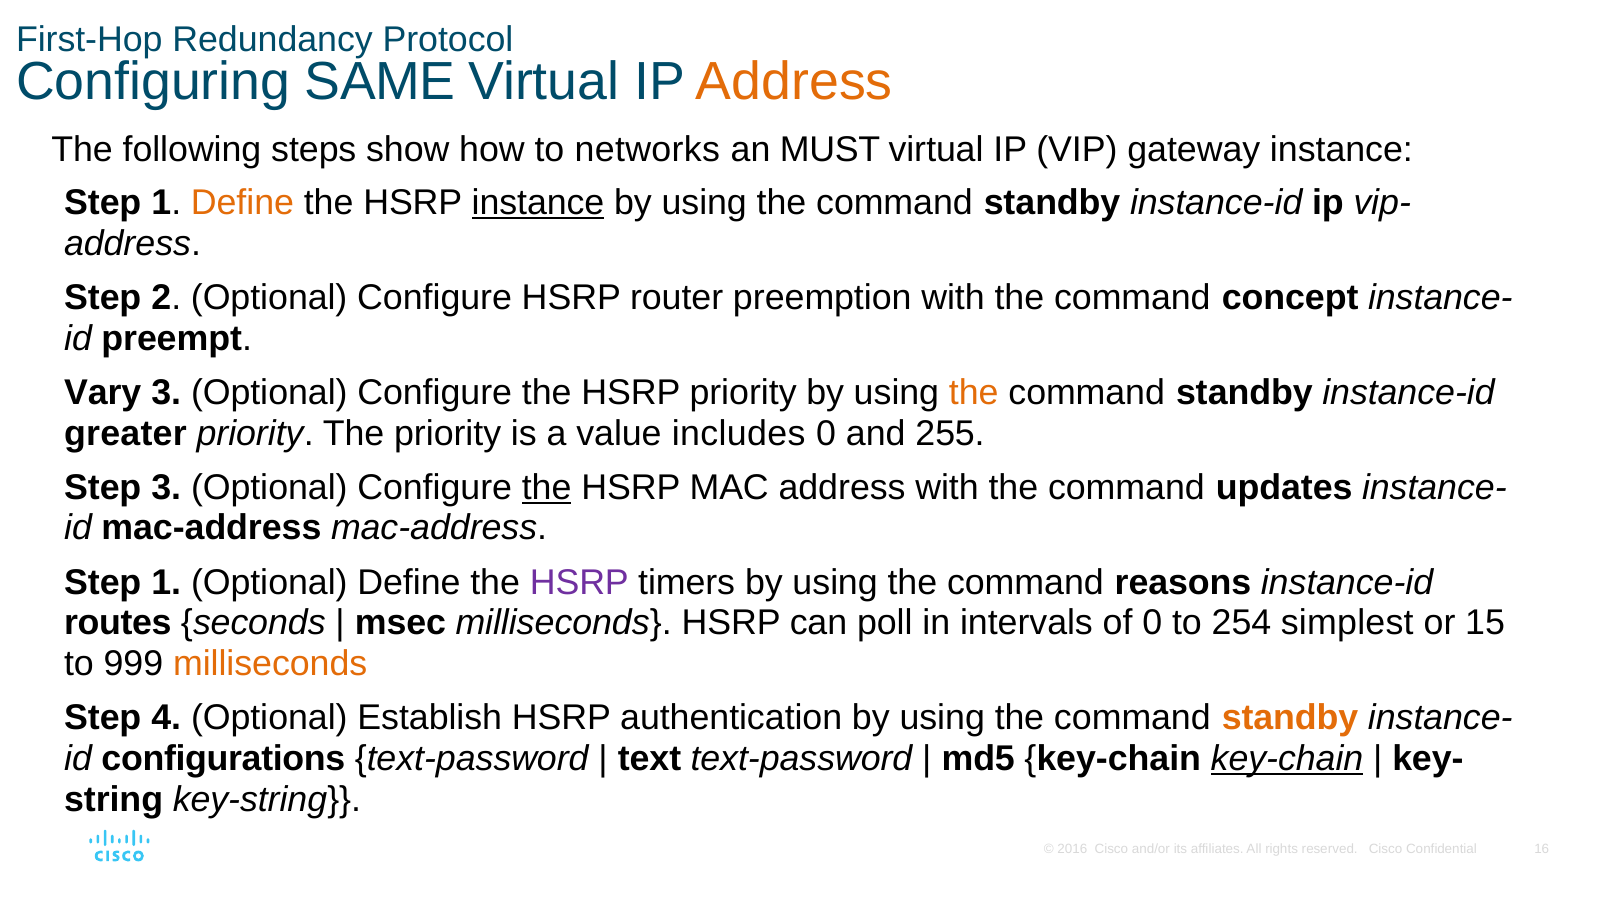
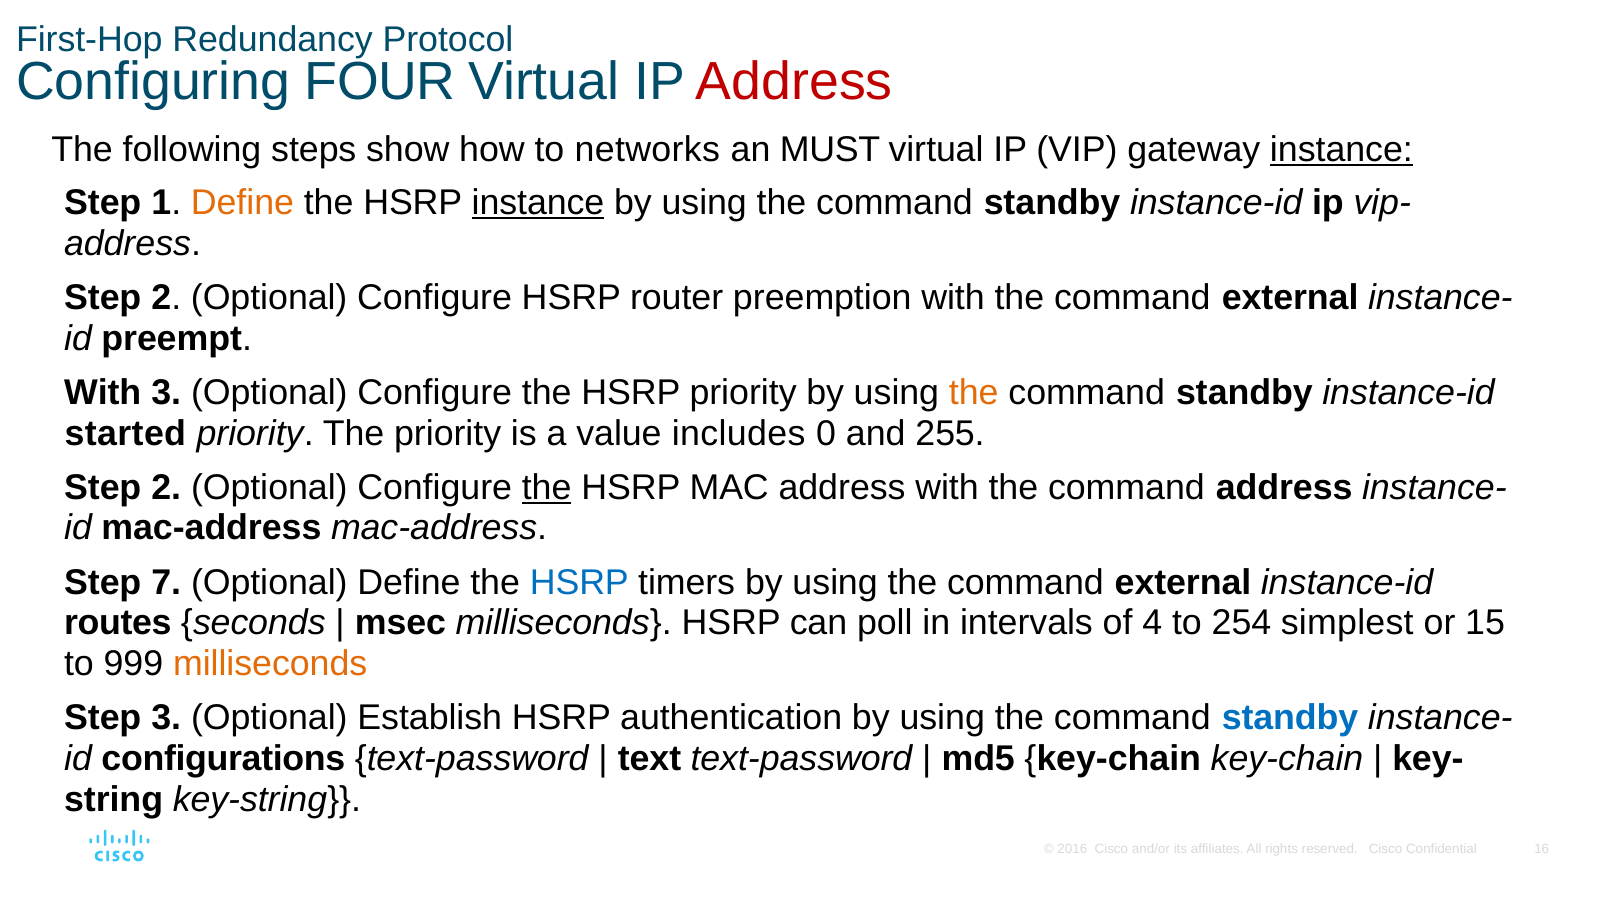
SAME: SAME -> FOUR (380, 82)
Address colour: orange -> red (794, 82)
instance underline: none -> present (1341, 150)
with the command concept: concept -> external (1290, 298)
Vary: Vary -> With (103, 393)
greater: greater -> started (125, 434)
3: 3 -> 2 (166, 488)
command updates: updates -> address (1284, 488)
1: 1 -> 7 (166, 583)
HSRP colour: purple -> blue (579, 583)
using the command reasons: reasons -> external (1183, 583)
of 0: 0 -> 4 (1152, 623)
Step 4: 4 -> 3 (166, 718)
standby colour: orange -> blue (1290, 718)
key-chain underline: present -> none (1287, 759)
